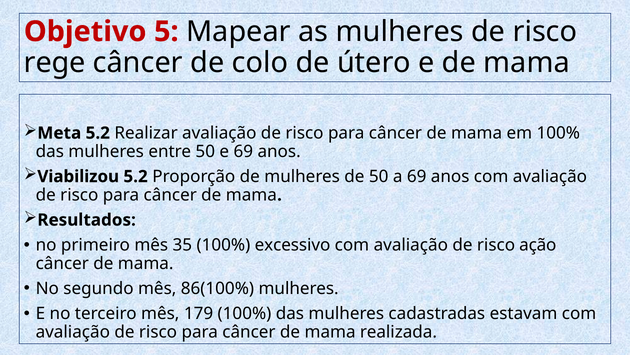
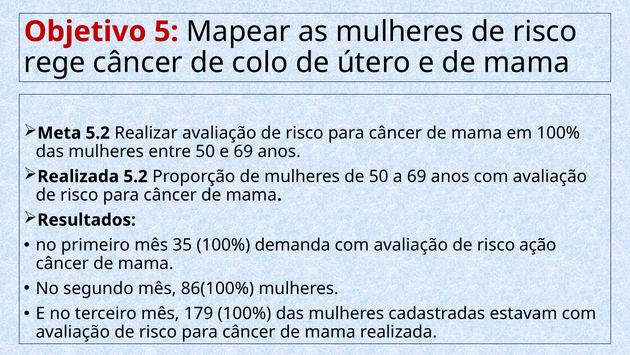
Viabilizou: Viabilizou -> Realizada (78, 176)
excessivo: excessivo -> demanda (293, 245)
